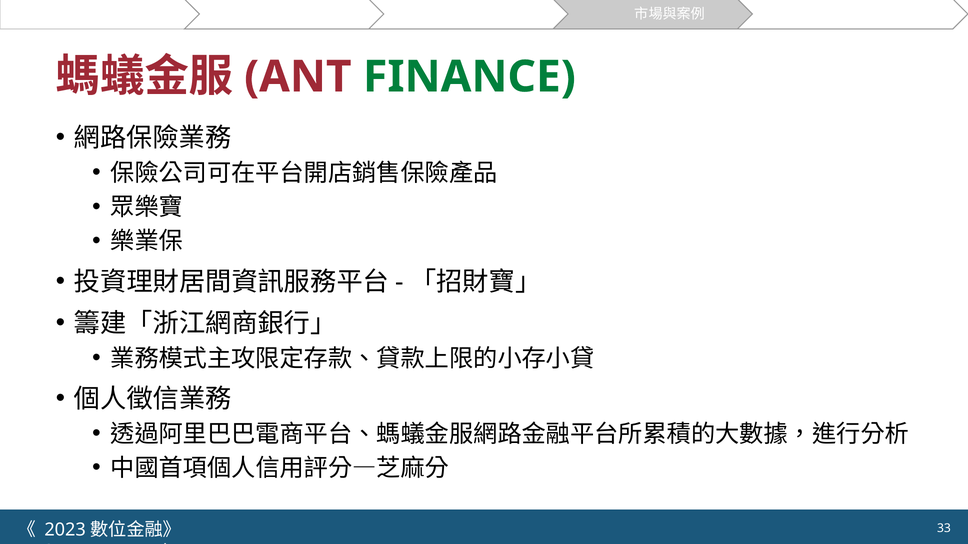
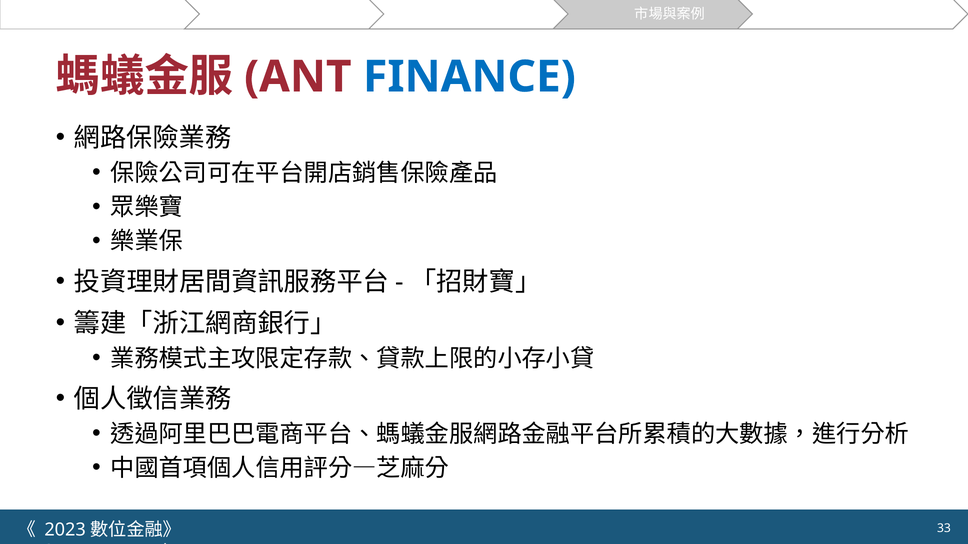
FINANCE colour: green -> blue (469, 77)
